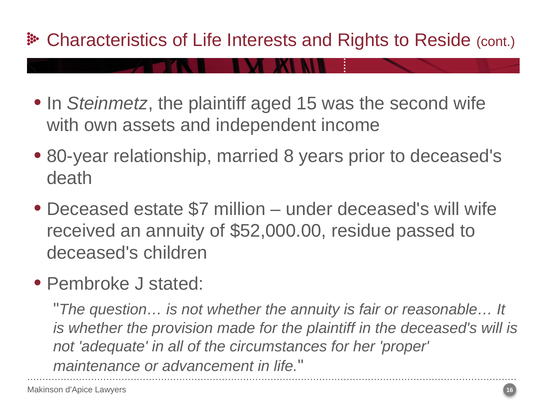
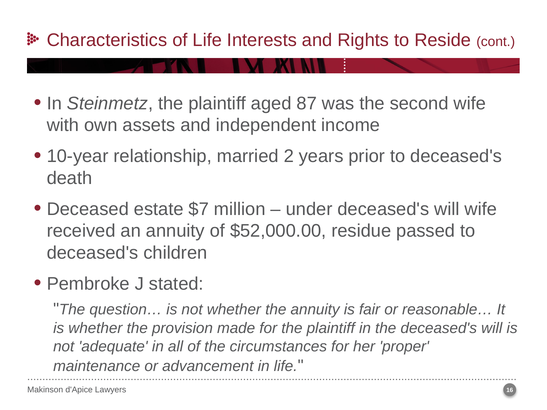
15: 15 -> 87 (307, 103)
80-year: 80-year -> 10-year (78, 156)
8: 8 -> 2 (289, 156)
